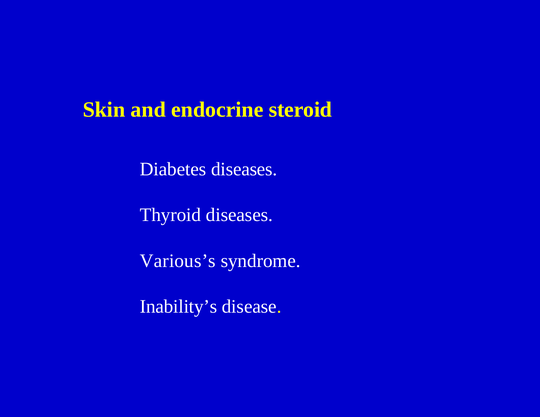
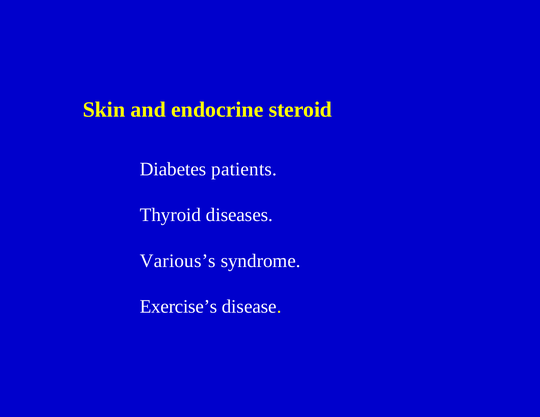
Diabetes diseases: diseases -> patients (244, 169)
Inability’s: Inability’s -> Exercise’s (179, 307)
